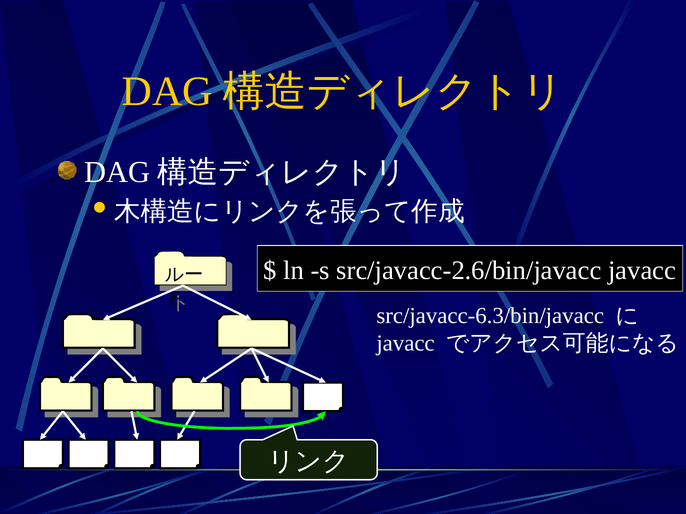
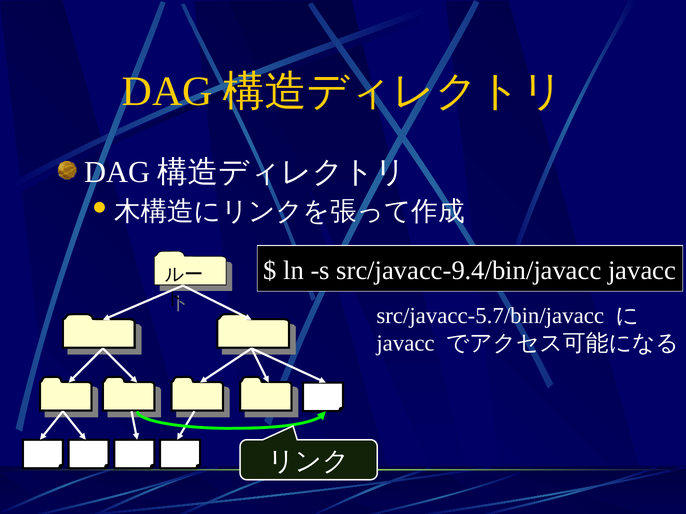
src/javacc-2.6/bin/javacc: src/javacc-2.6/bin/javacc -> src/javacc-9.4/bin/javacc (469, 271)
src/javacc-6.3/bin/javacc: src/javacc-6.3/bin/javacc -> src/javacc-5.7/bin/javacc (490, 316)
